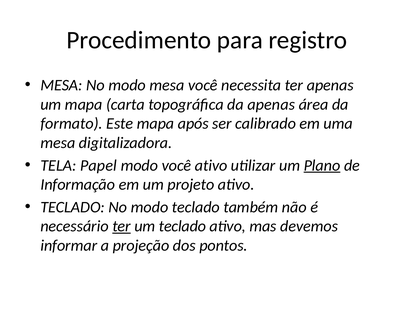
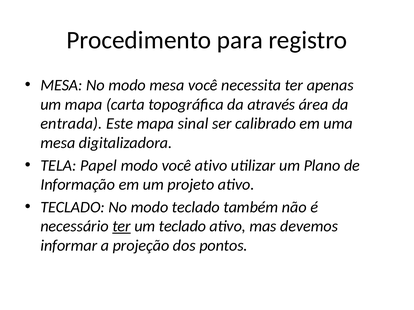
da apenas: apenas -> através (271, 105)
formato: formato -> entrada (71, 124)
após: após -> sinal (193, 124)
Plano underline: present -> none (322, 166)
